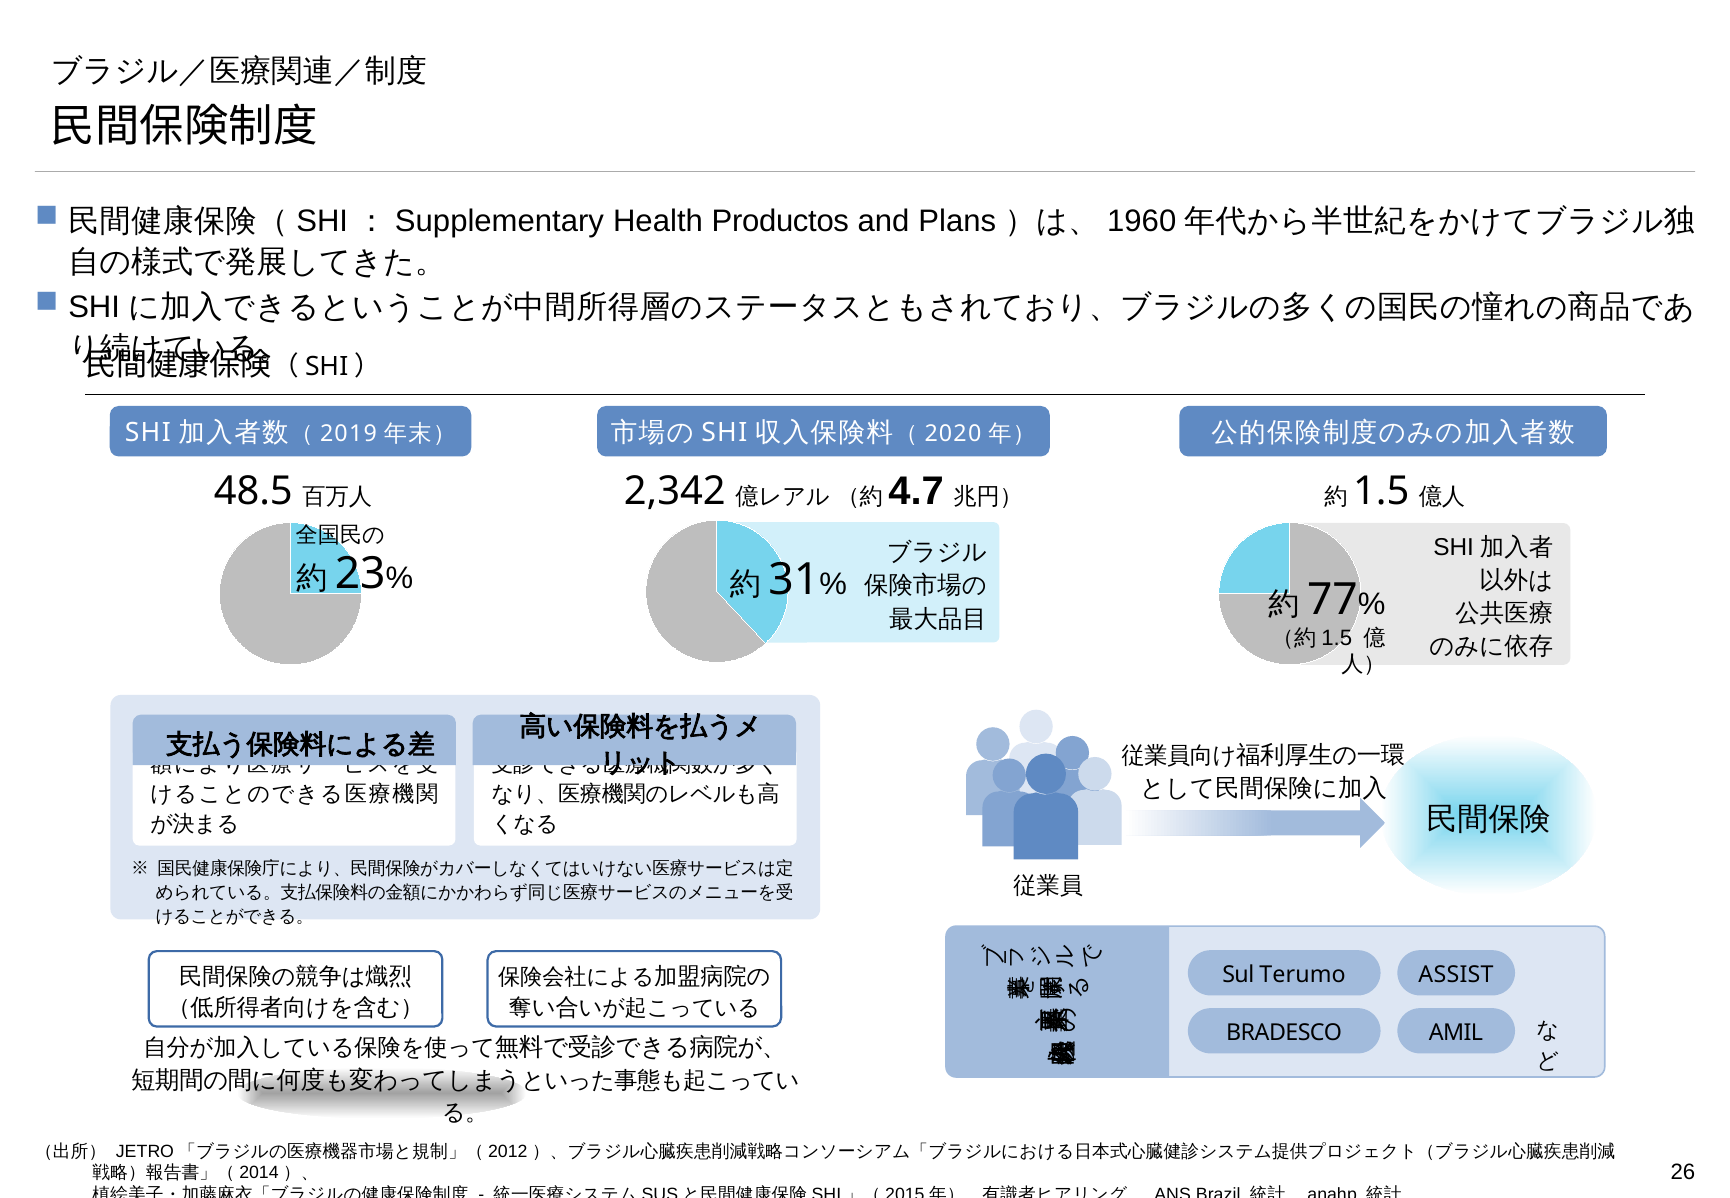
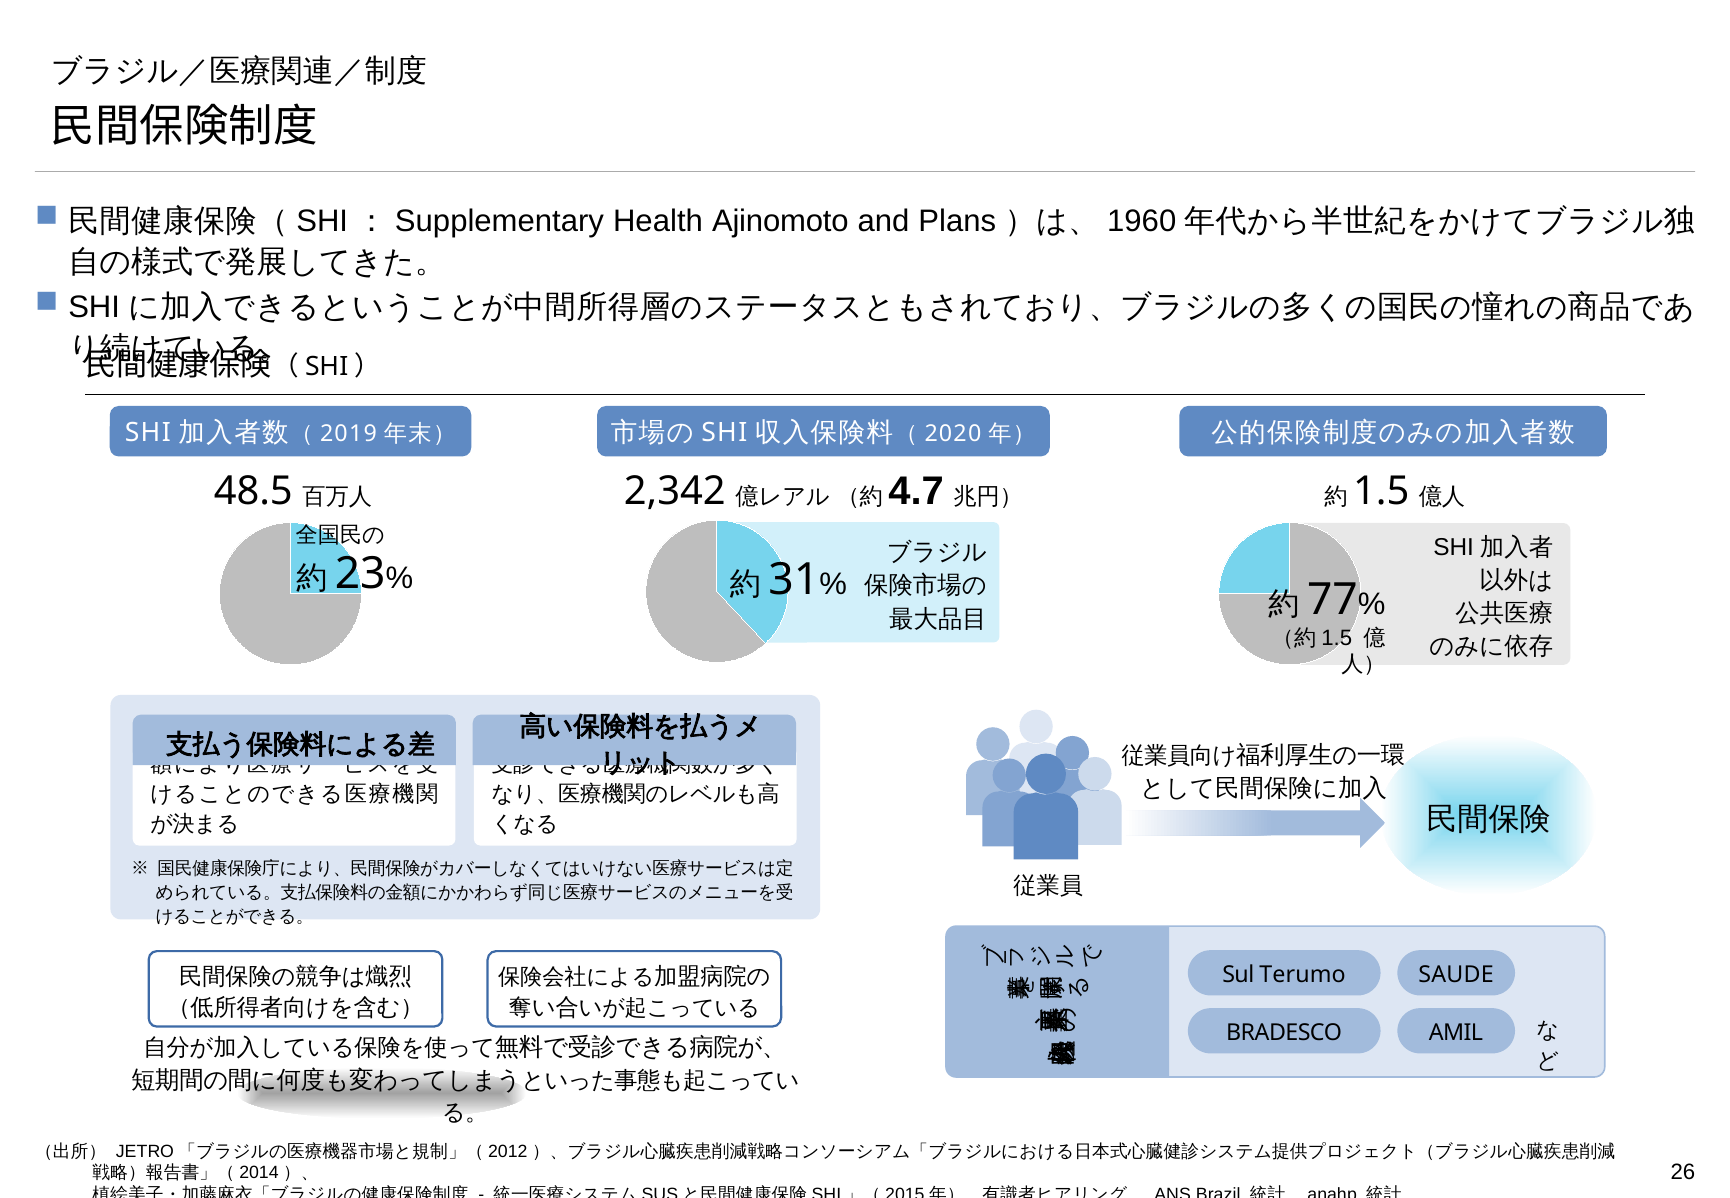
Productos: Productos -> Ajinomoto (780, 221)
ASSIST: ASSIST -> SAUDE (1456, 974)
